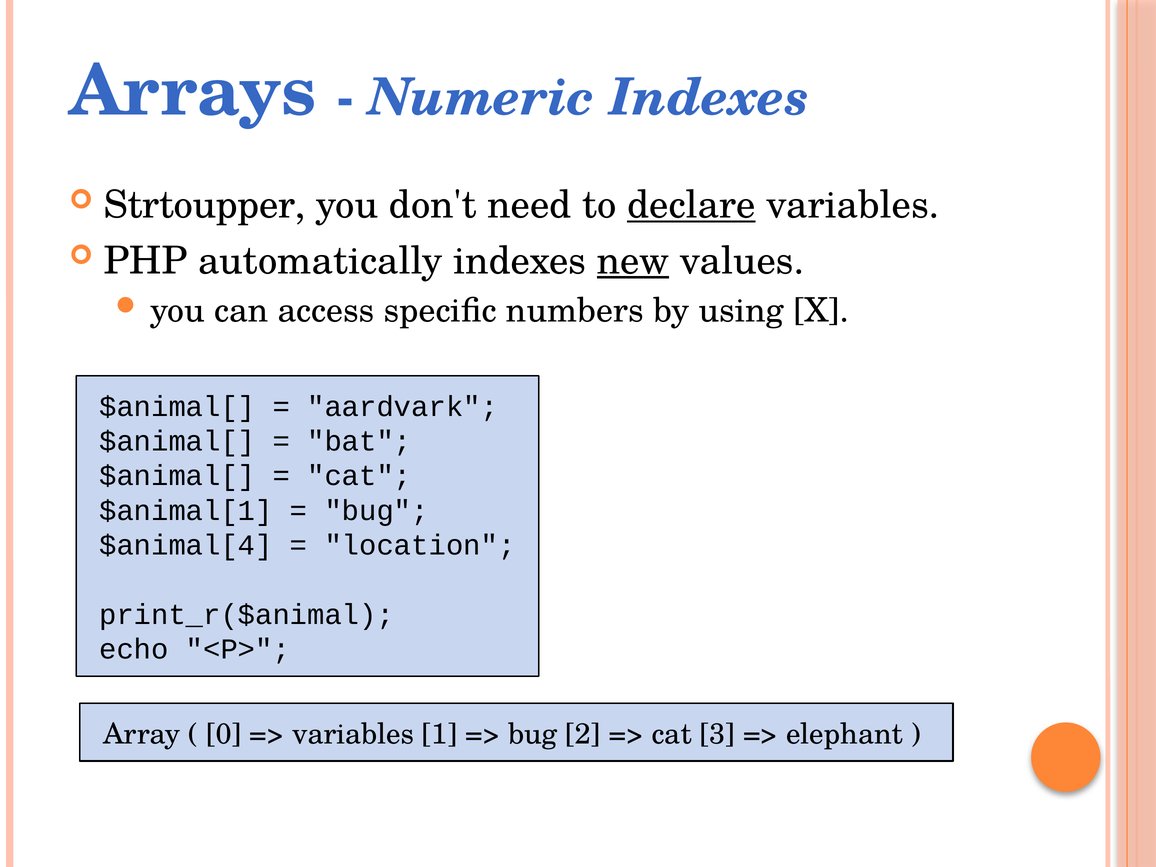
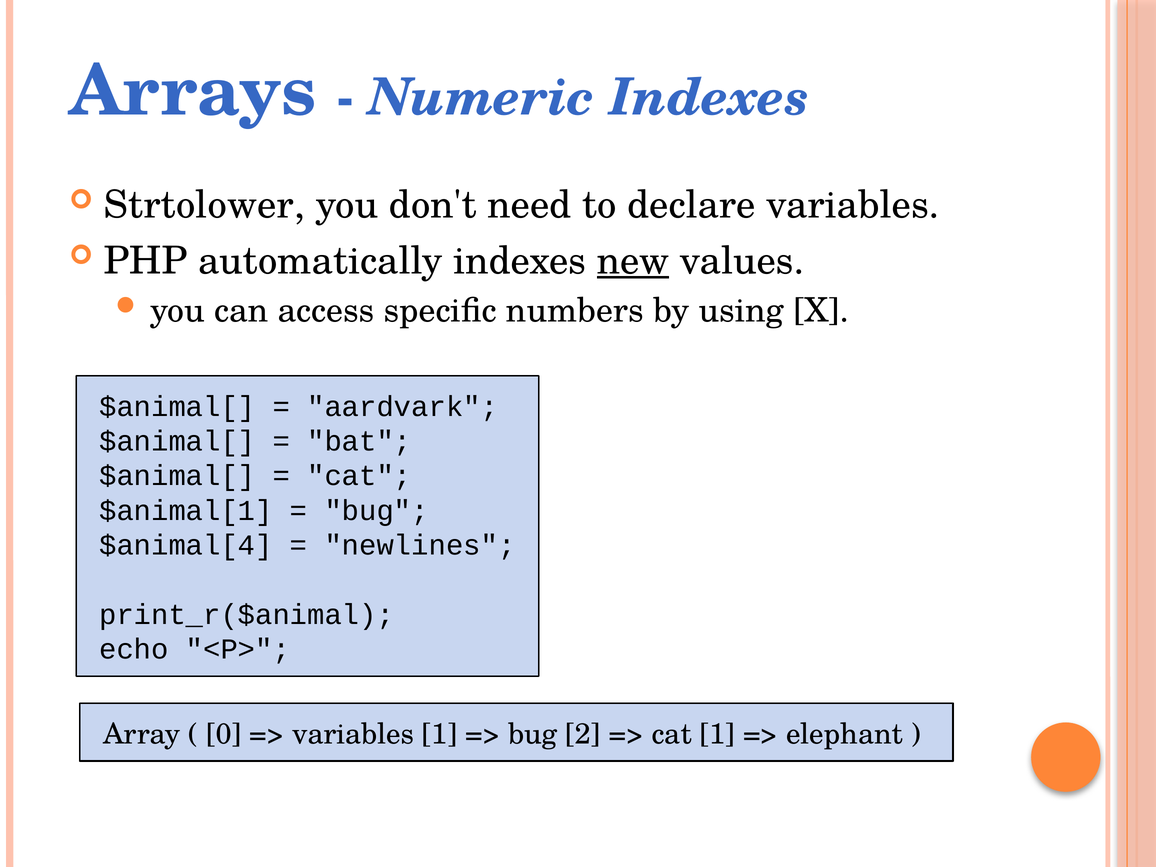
Strtoupper: Strtoupper -> Strtolower (204, 205)
declare underline: present -> none (691, 205)
location: location -> newlines (420, 545)
cat 3: 3 -> 1 (717, 734)
